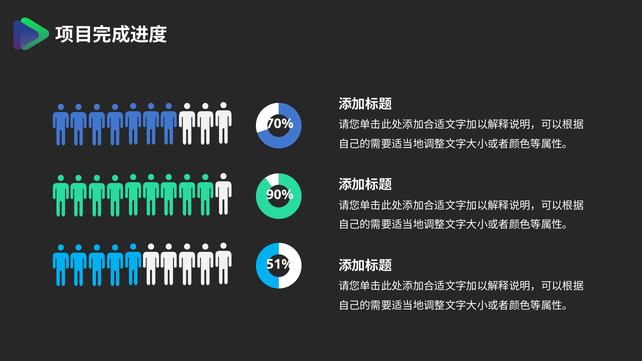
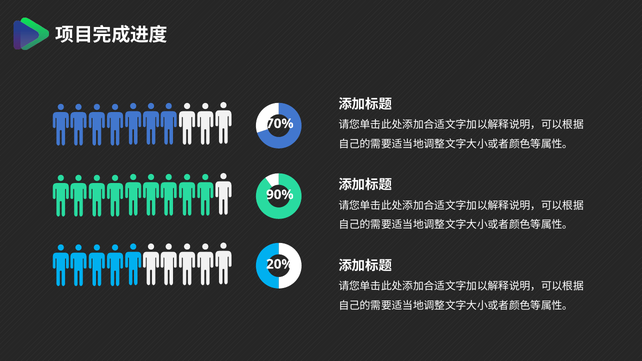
51%: 51% -> 20% (280, 264)
